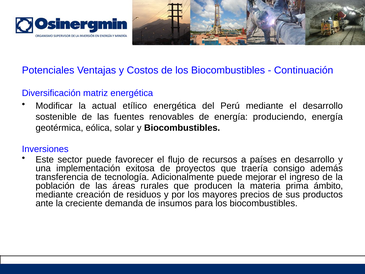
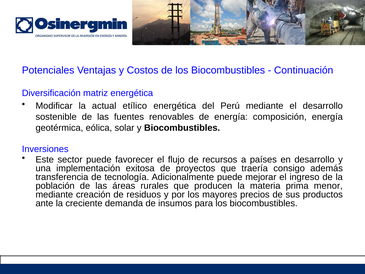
produciendo: produciendo -> composición (280, 117)
ámbito: ámbito -> menor (328, 186)
